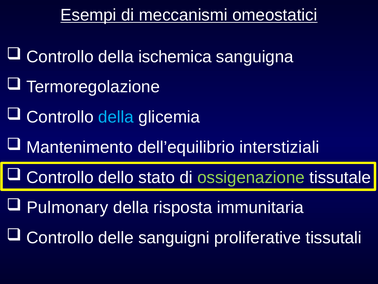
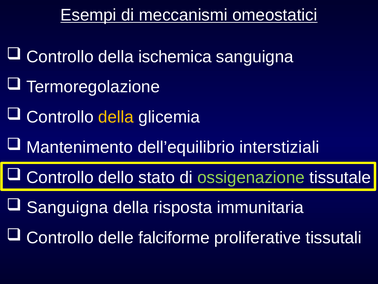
della colour: light blue -> yellow (116, 117)
Pulmonary: Pulmonary -> Sanguigna (67, 207)
sanguigni: sanguigni -> falciforme (174, 237)
